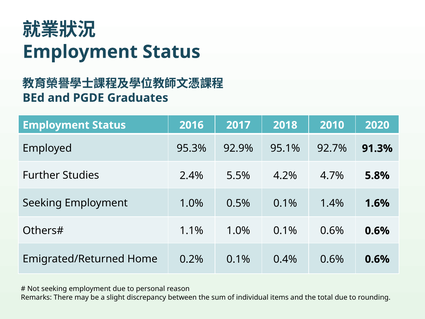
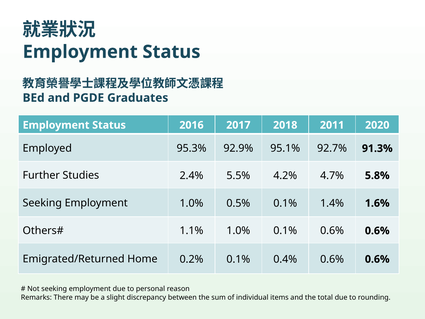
2010: 2010 -> 2011 (332, 125)
